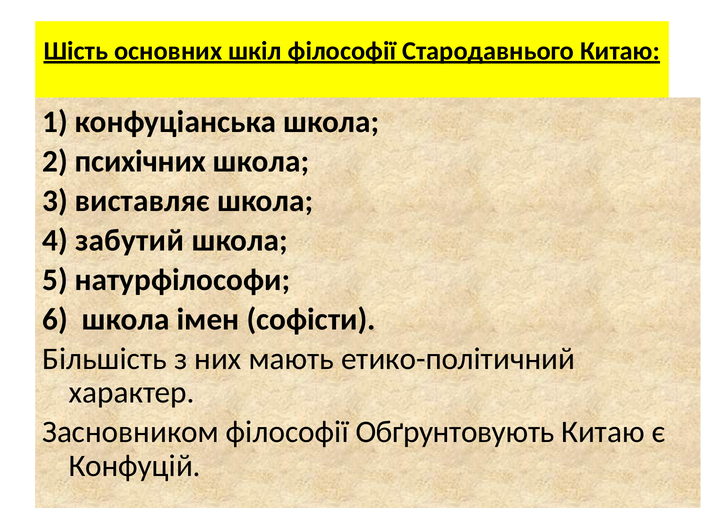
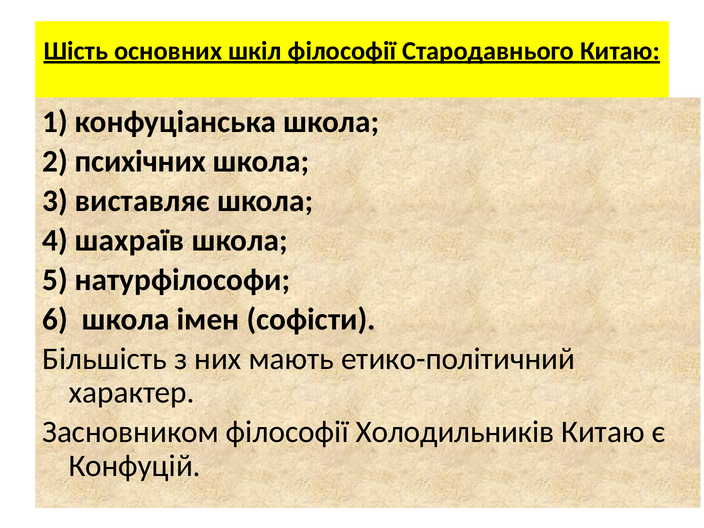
забутий: забутий -> шахраїв (130, 240)
Обґрунтовують: Обґрунтовують -> Холодильників (455, 432)
